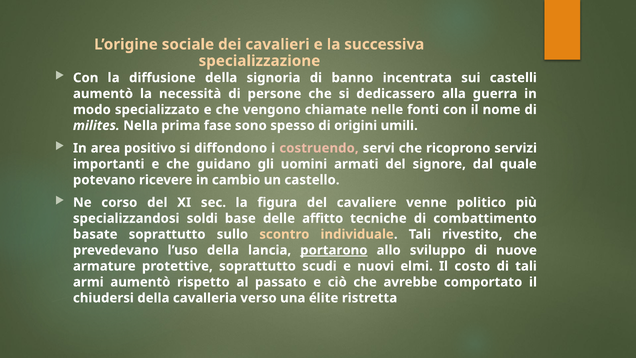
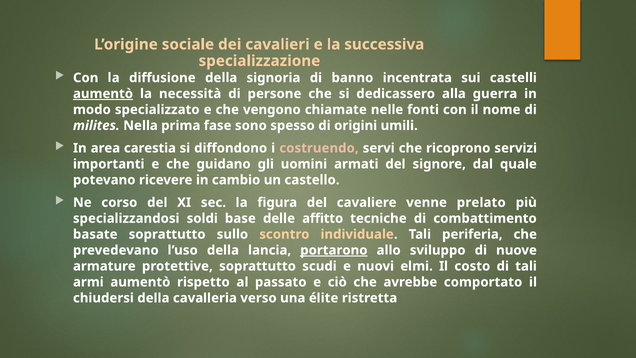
aumentò underline: none -> present (103, 94)
positivo: positivo -> carestia (150, 148)
politico: politico -> prelato (481, 202)
rivestito: rivestito -> periferia (472, 234)
